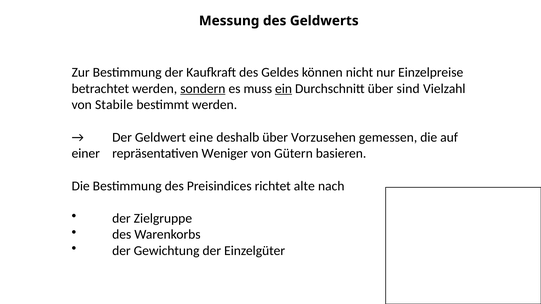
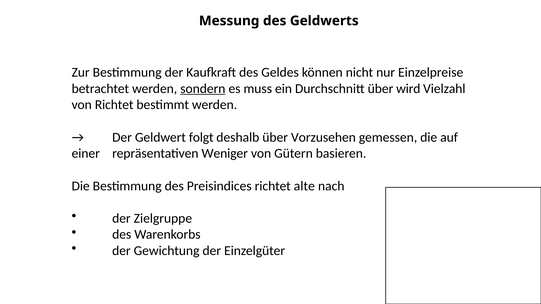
ein underline: present -> none (284, 89)
sind: sind -> wird (408, 89)
von Stabile: Stabile -> Richtet (114, 105)
eine: eine -> folgt (201, 137)
